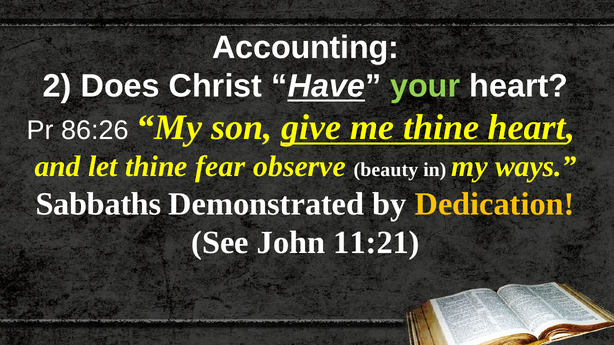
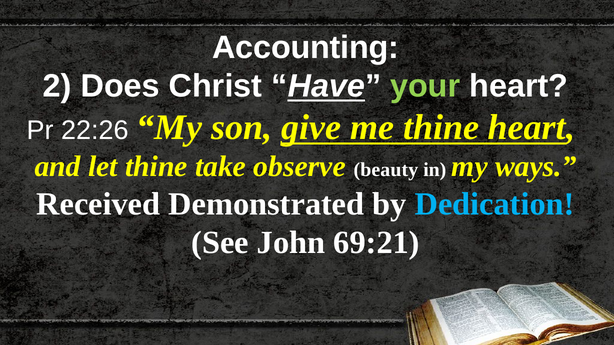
86:26: 86:26 -> 22:26 (95, 131)
fear: fear -> take (221, 167)
Sabbaths: Sabbaths -> Received (98, 204)
Dedication colour: yellow -> light blue (495, 204)
11:21: 11:21 -> 69:21 (377, 243)
